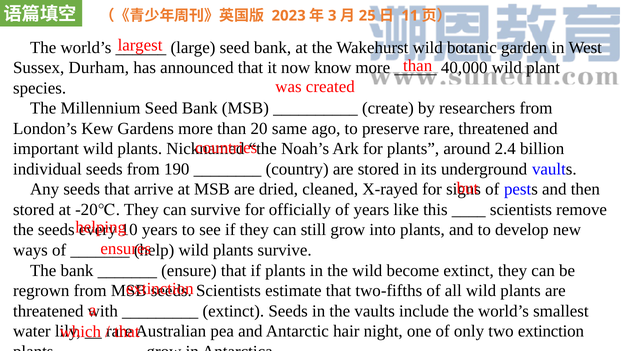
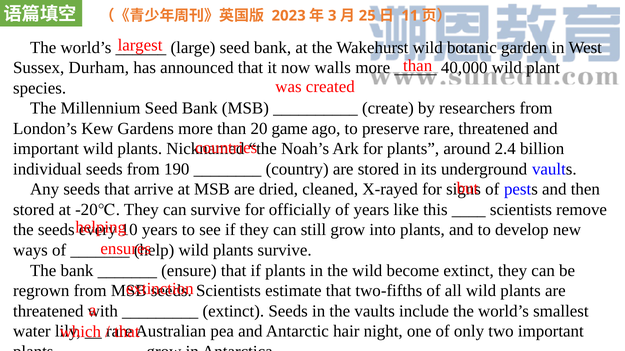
know: know -> walls (333, 68)
same: same -> game (290, 129)
two extinction: extinction -> important (551, 332)
